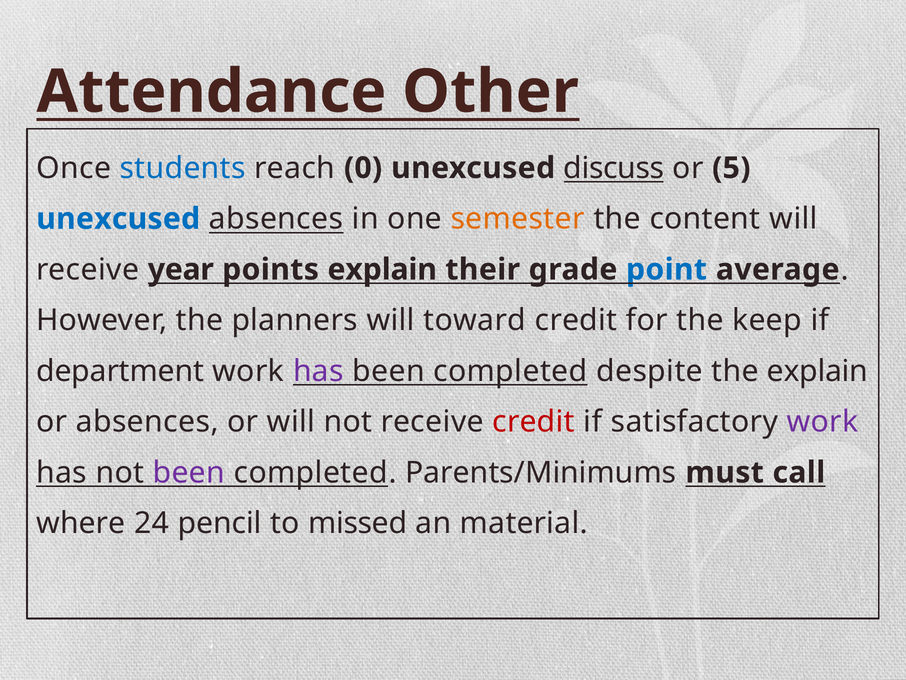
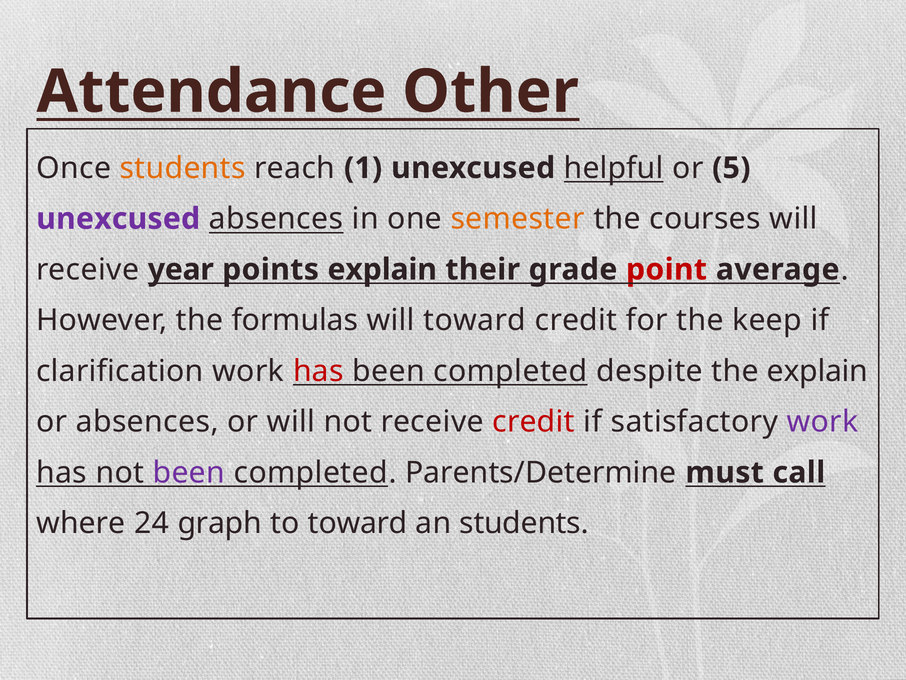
students colour: blue -> orange (183, 168)
0: 0 -> 1 (363, 168)
discuss: discuss -> helpful (614, 168)
unexcused colour: blue -> purple (118, 219)
content: content -> courses (705, 219)
point colour: blue -> red (666, 269)
planners: planners -> formulas (295, 320)
department: department -> clarification (120, 371)
has colour: purple -> red (318, 371)
Parents/Minimums: Parents/Minimums -> Parents/Determine (541, 472)
pencil: pencil -> graph (220, 523)
to missed: missed -> toward (358, 523)
an material: material -> students (524, 523)
